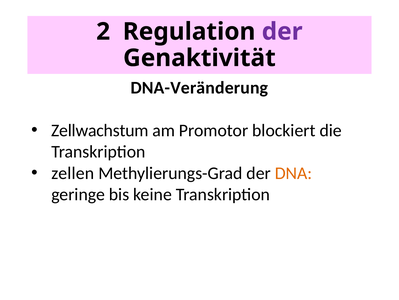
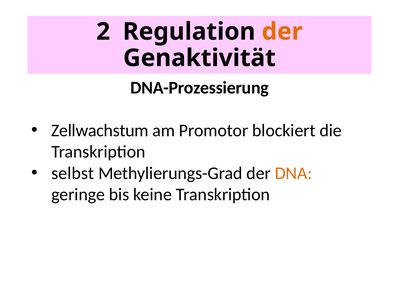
der colour: purple -> orange (282, 32)
DNA-Veränderung: DNA-Veränderung -> DNA-Prozessierung (200, 88)
zellen: zellen -> selbst (73, 173)
